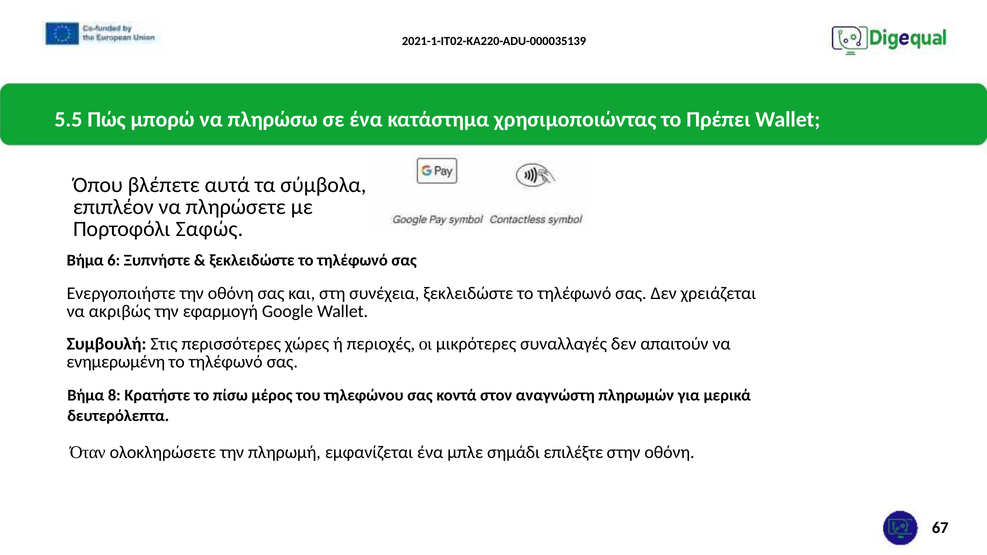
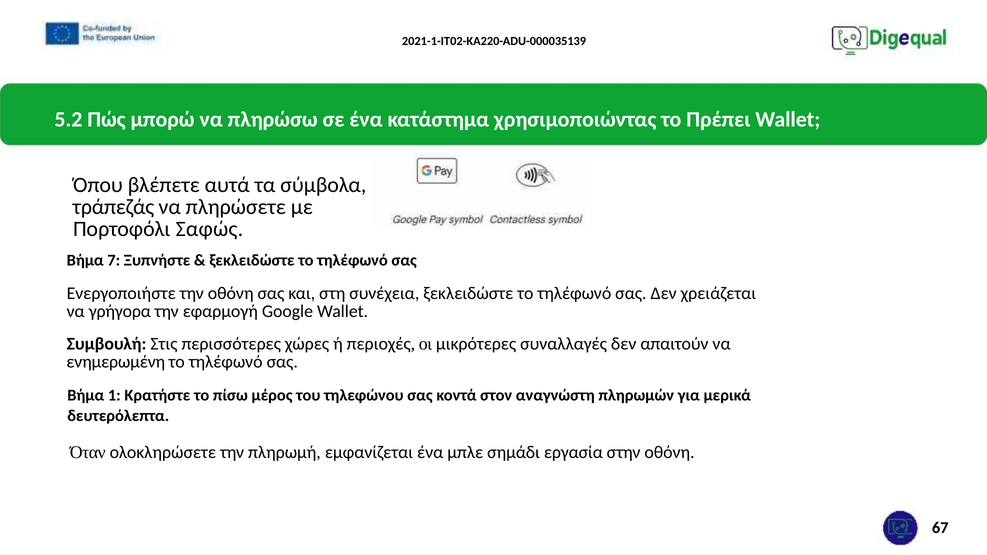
5.5: 5.5 -> 5.2 (68, 119)
επιπλέον: επιπλέον -> τράπεζάς (113, 207)
6: 6 -> 7 (114, 260)
ακριβώς: ακριβώς -> γρήγορα (120, 311)
8: 8 -> 1 (114, 396)
επιλέξτε: επιλέξτε -> εργασία (573, 452)
